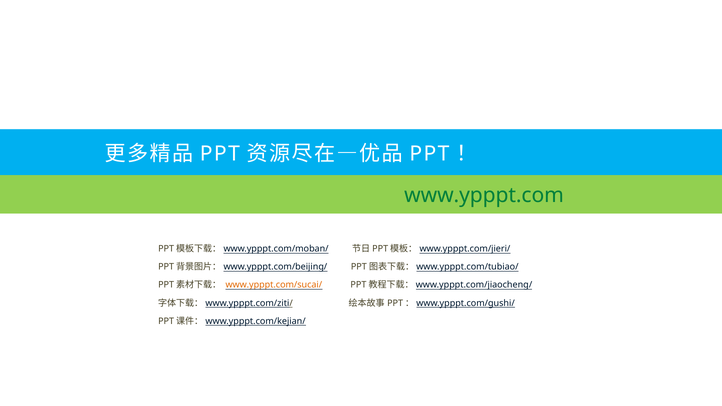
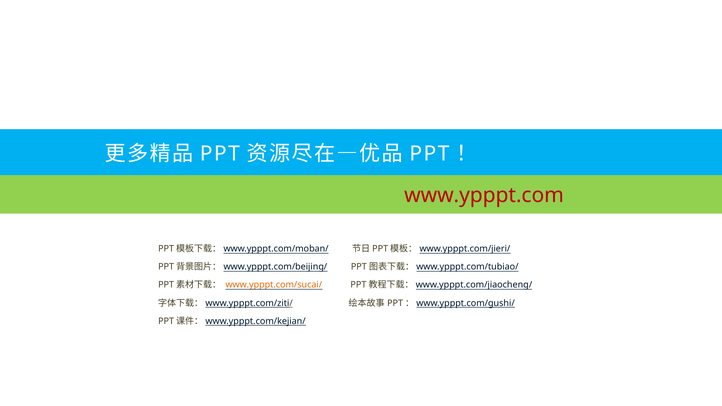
www.ypppt.com colour: green -> red (484, 196)
